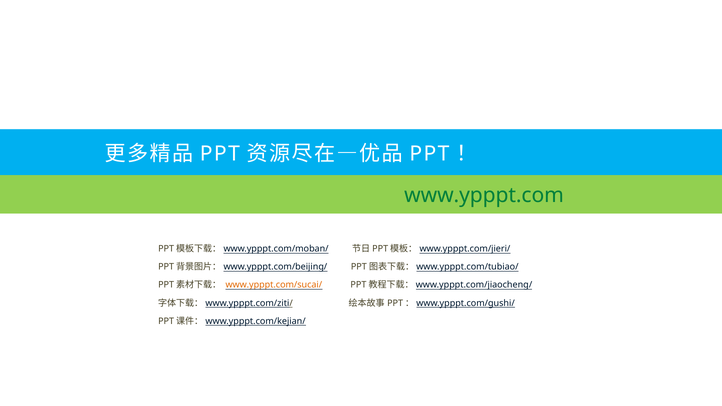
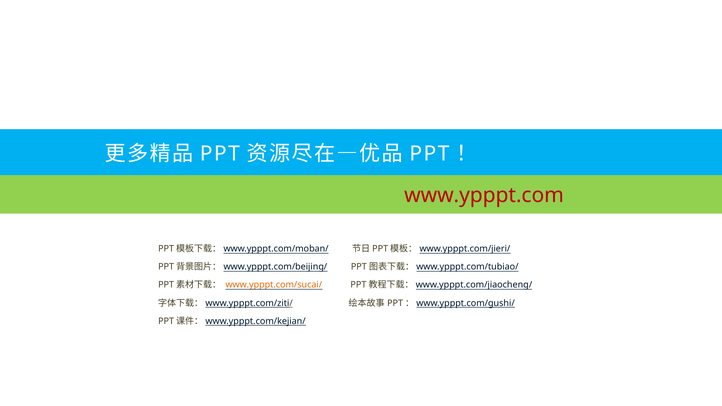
www.ypppt.com colour: green -> red (484, 196)
